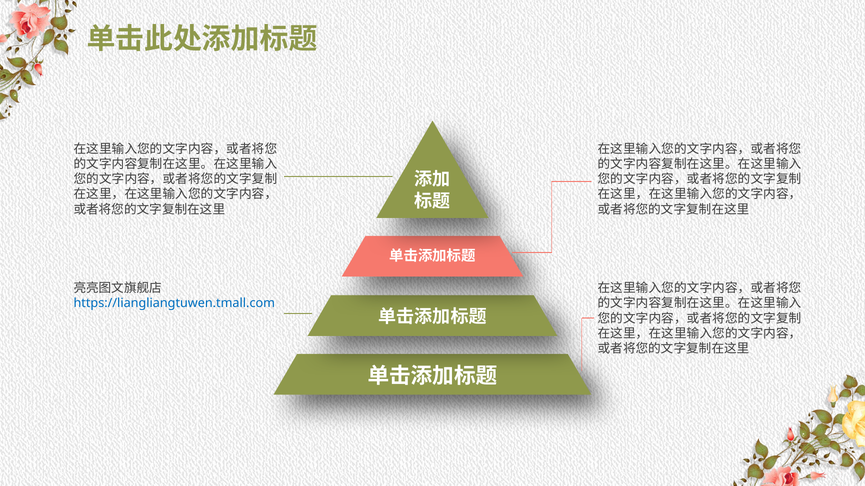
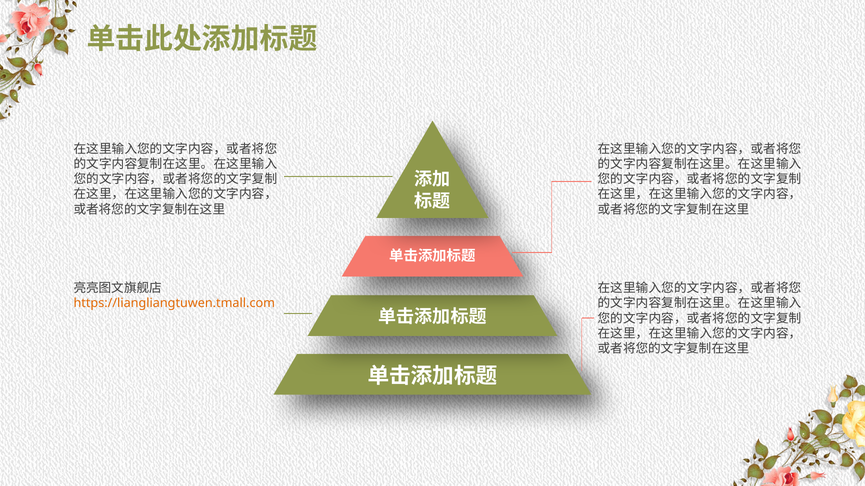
https://liangliangtuwen.tmall.com colour: blue -> orange (174, 304)
